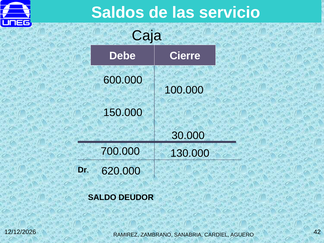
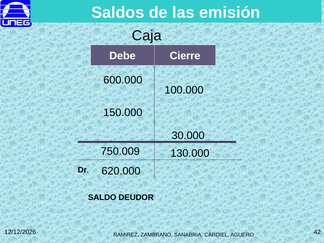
servicio: servicio -> emisión (230, 12)
700.000: 700.000 -> 750.009 (120, 151)
